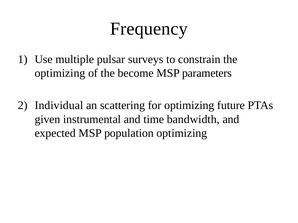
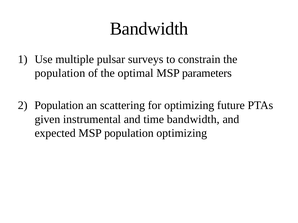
Frequency: Frequency -> Bandwidth (149, 29)
optimizing: optimizing -> population (60, 73)
become: become -> optimal (136, 73)
Individual: Individual -> Population (59, 106)
